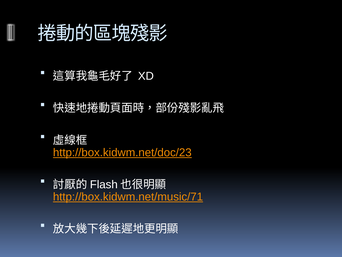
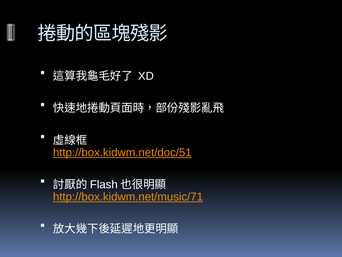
http://box.kidwm.net/doc/23: http://box.kidwm.net/doc/23 -> http://box.kidwm.net/doc/51 (122, 152)
